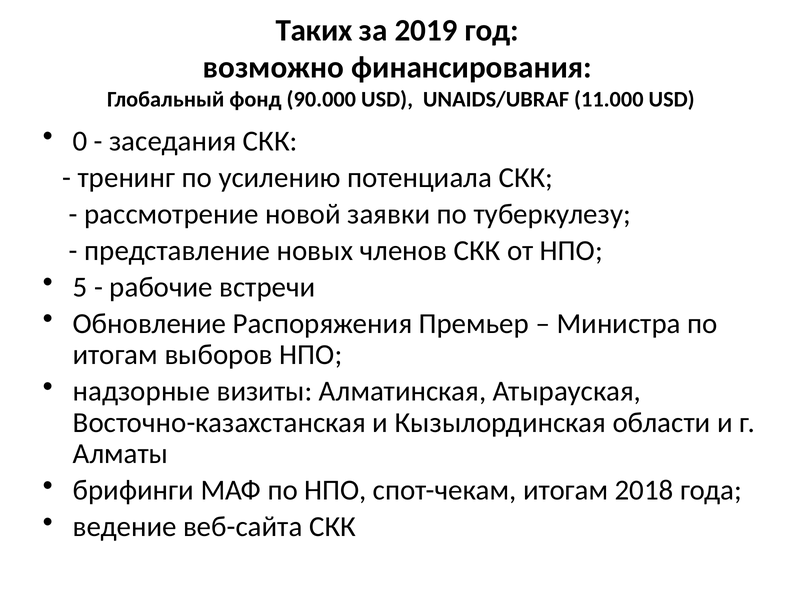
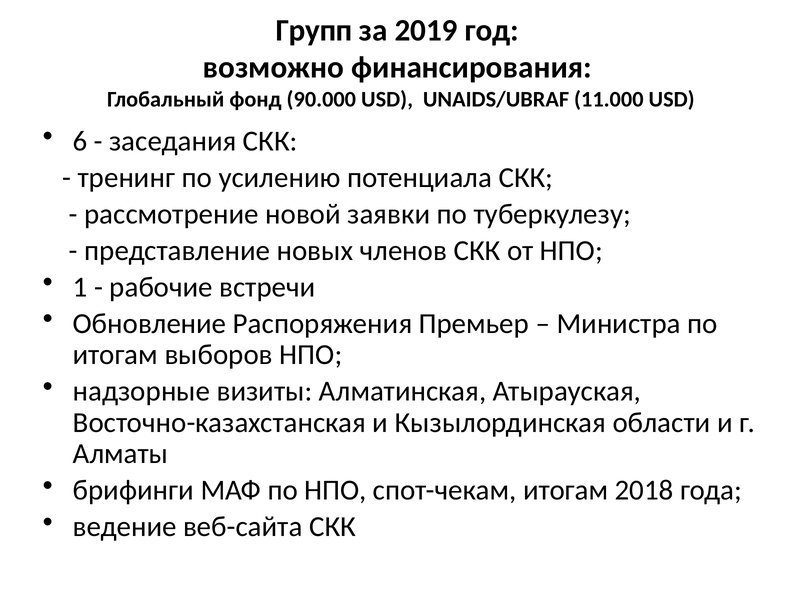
Таких: Таких -> Групп (314, 30)
0: 0 -> 6 (80, 141)
5: 5 -> 1 (80, 287)
